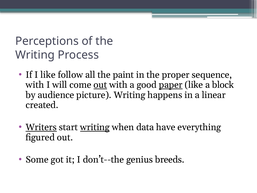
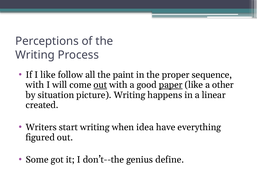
block: block -> other (223, 85)
audience: audience -> situation (56, 95)
Writers underline: present -> none (41, 127)
writing underline: present -> none (95, 127)
data: data -> idea (145, 127)
breeds: breeds -> define (170, 159)
